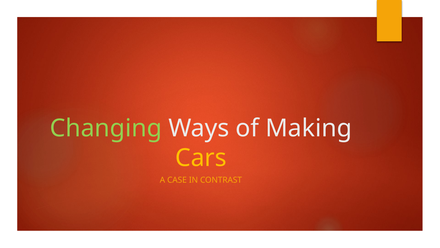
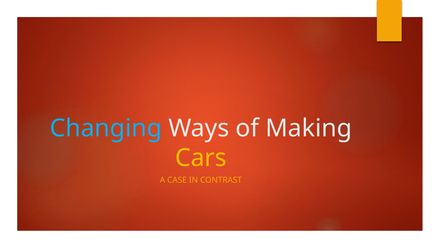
Changing colour: light green -> light blue (106, 128)
